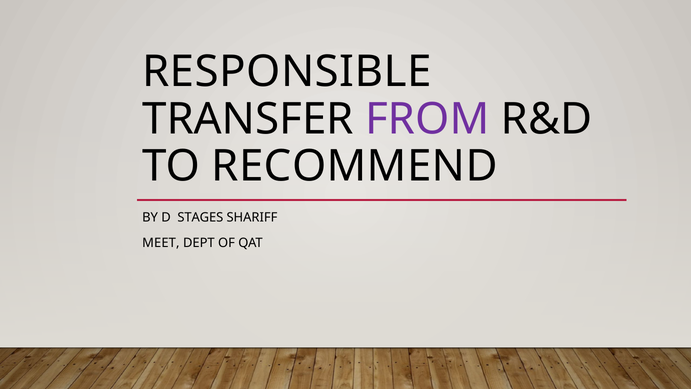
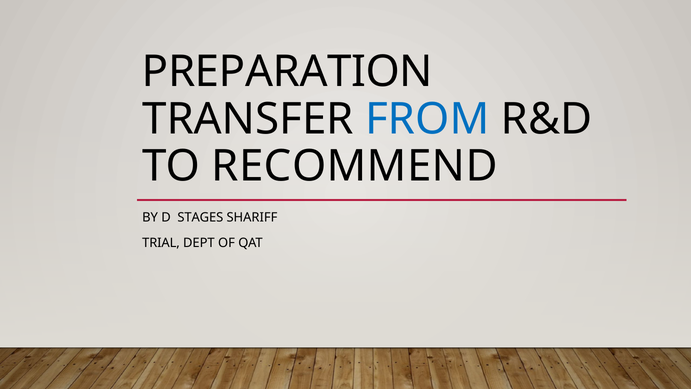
RESPONSIBLE: RESPONSIBLE -> PREPARATION (287, 71)
FROM colour: purple -> blue (427, 119)
MEET: MEET -> TRIAL (161, 243)
